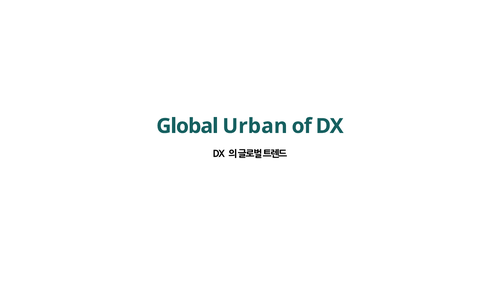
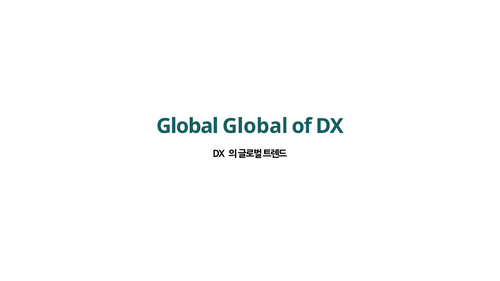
Global Urban: Urban -> Global (255, 126)
